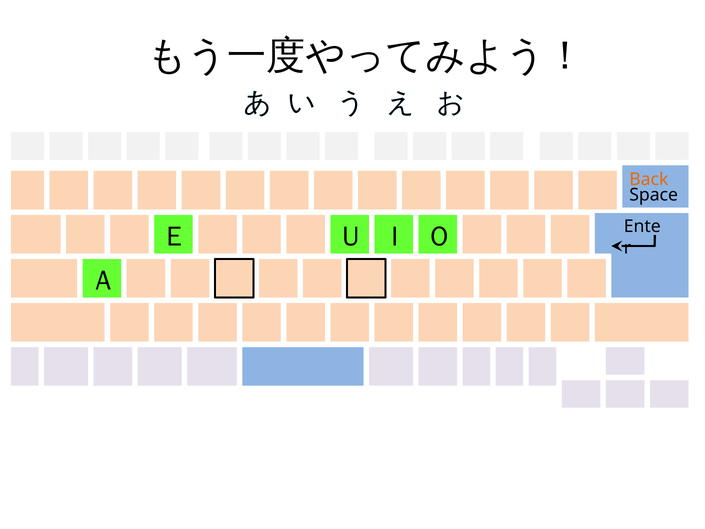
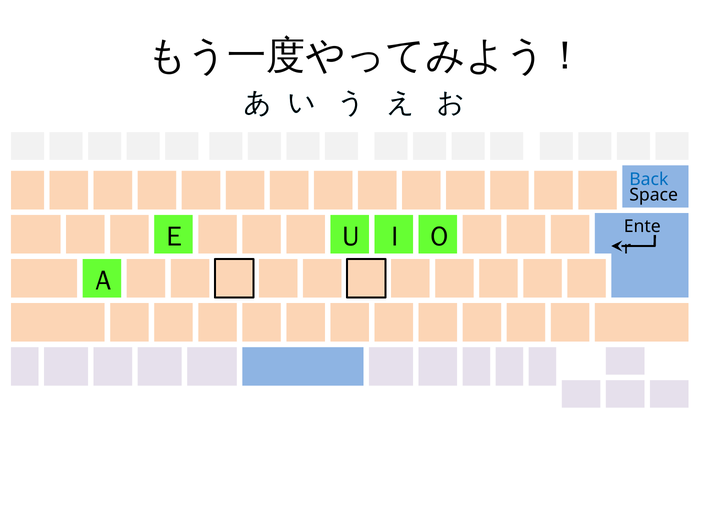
Back colour: orange -> blue (649, 179)
